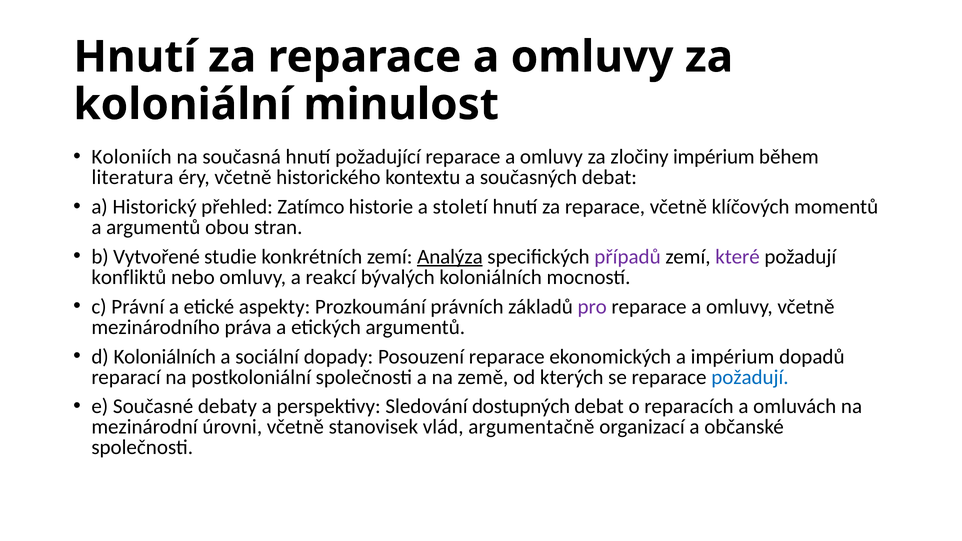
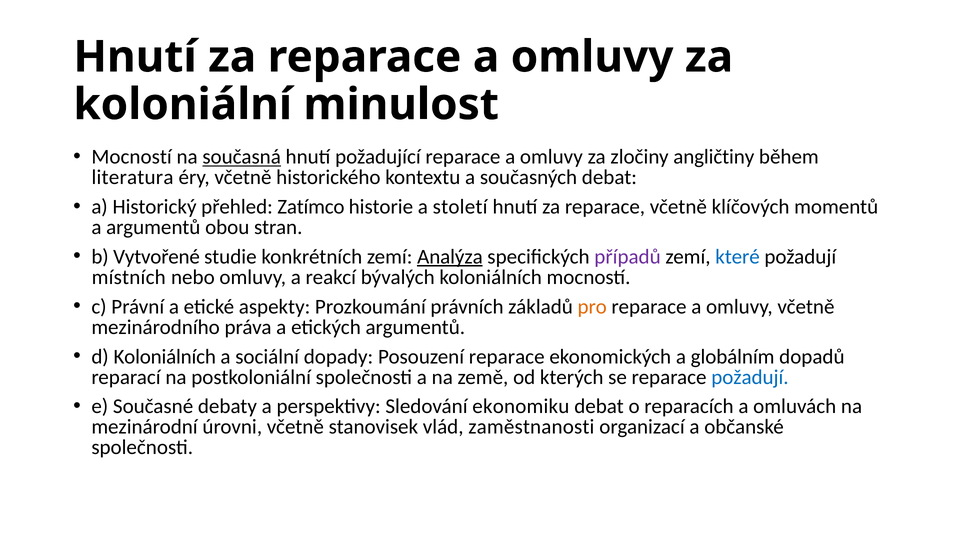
Koloniích: Koloniích -> Mocností (132, 157)
současná underline: none -> present (242, 157)
zločiny impérium: impérium -> angličtiny (714, 157)
které colour: purple -> blue (738, 257)
konfliktů: konfliktů -> místních (129, 277)
pro colour: purple -> orange (592, 307)
a impérium: impérium -> globálním (733, 357)
dostupných: dostupných -> ekonomiku (521, 407)
argumentačně: argumentačně -> zaměstnanosti (531, 427)
